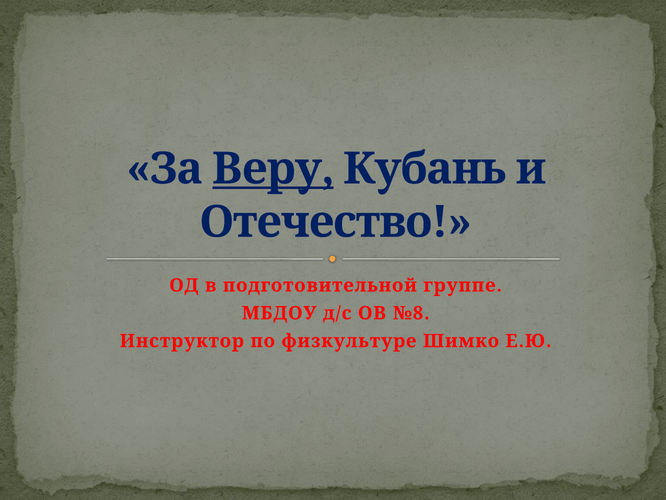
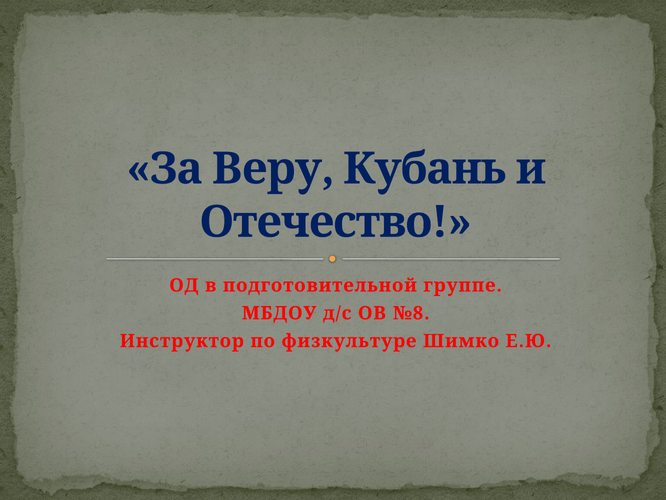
Веру underline: present -> none (273, 169)
